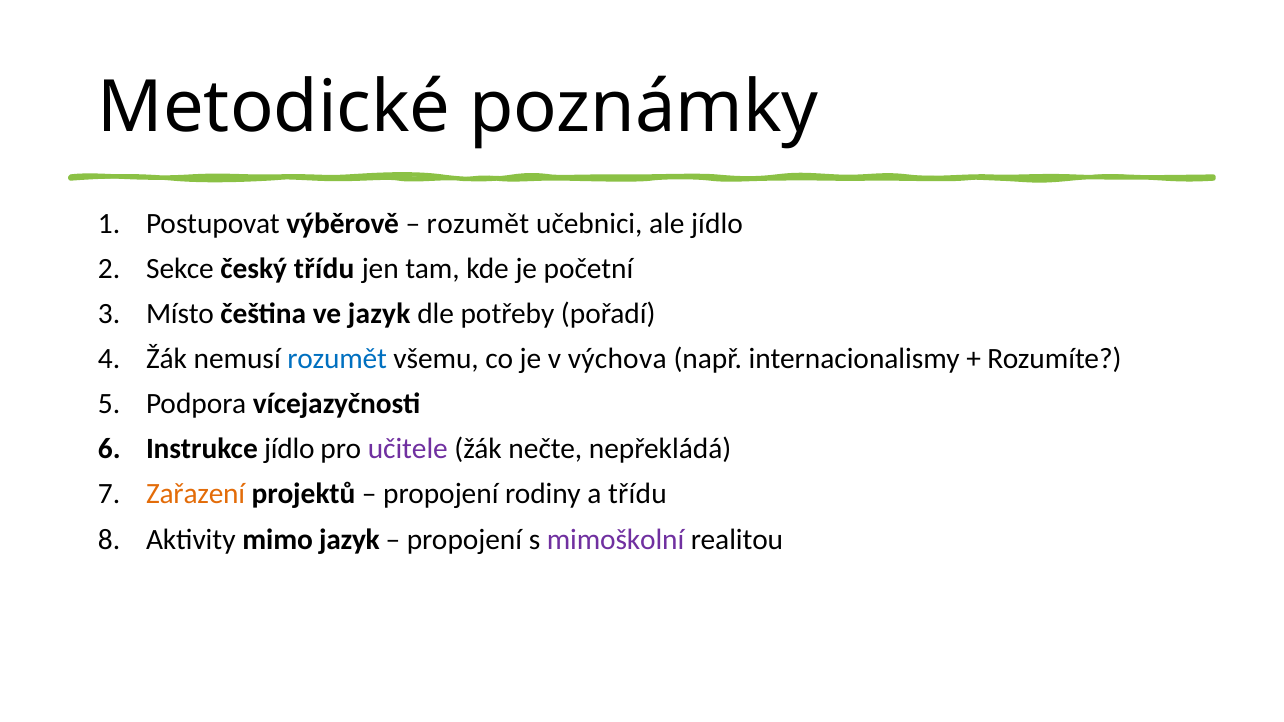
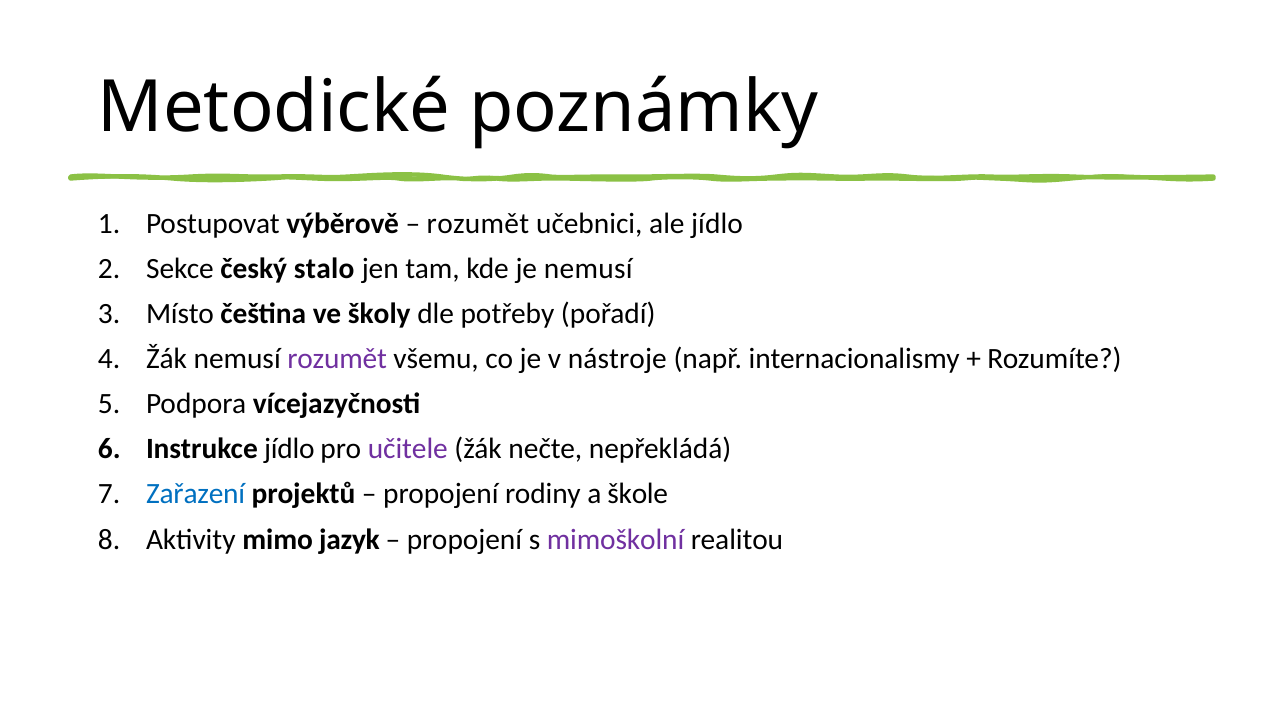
český třídu: třídu -> stalo (324, 269)
je početní: početní -> nemusí (588, 269)
ve jazyk: jazyk -> školy (379, 314)
rozumět colour: blue -> purple (337, 359)
výchova: výchova -> nástroje (617, 359)
Zařazení colour: orange -> blue (196, 494)
a třídu: třídu -> škole (638, 494)
